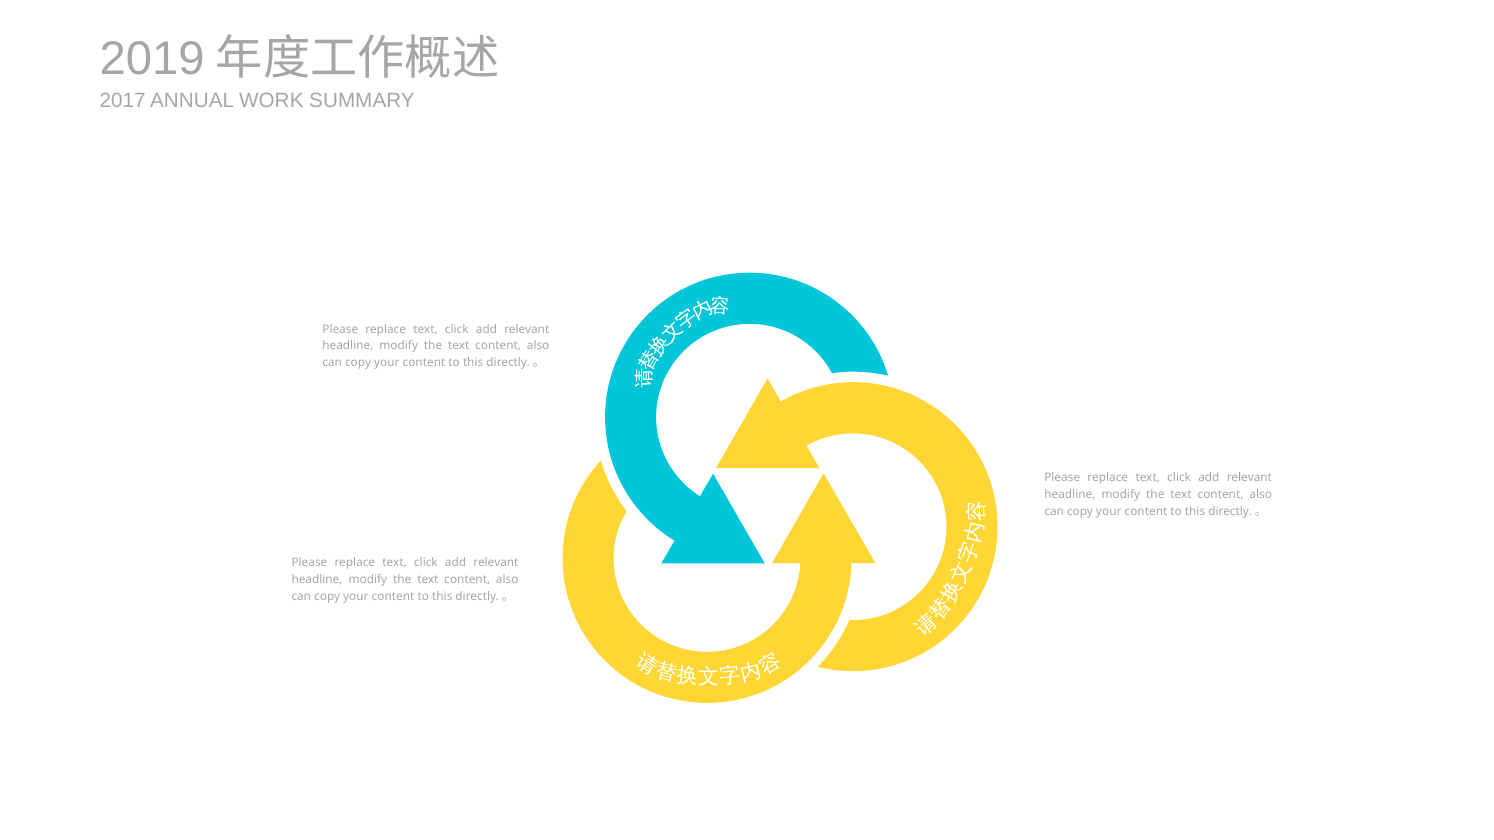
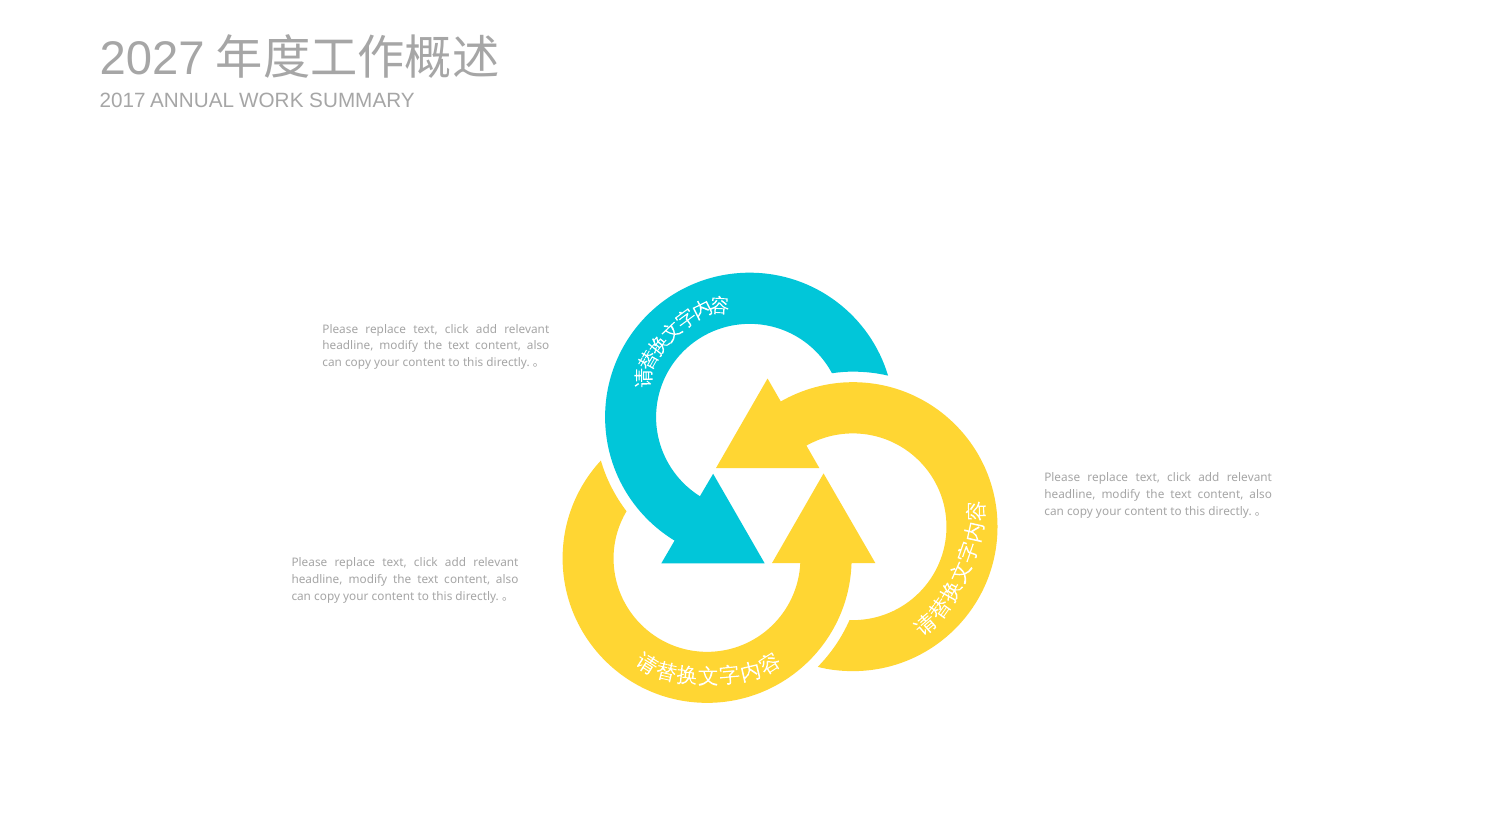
2019: 2019 -> 2027 (152, 59)
